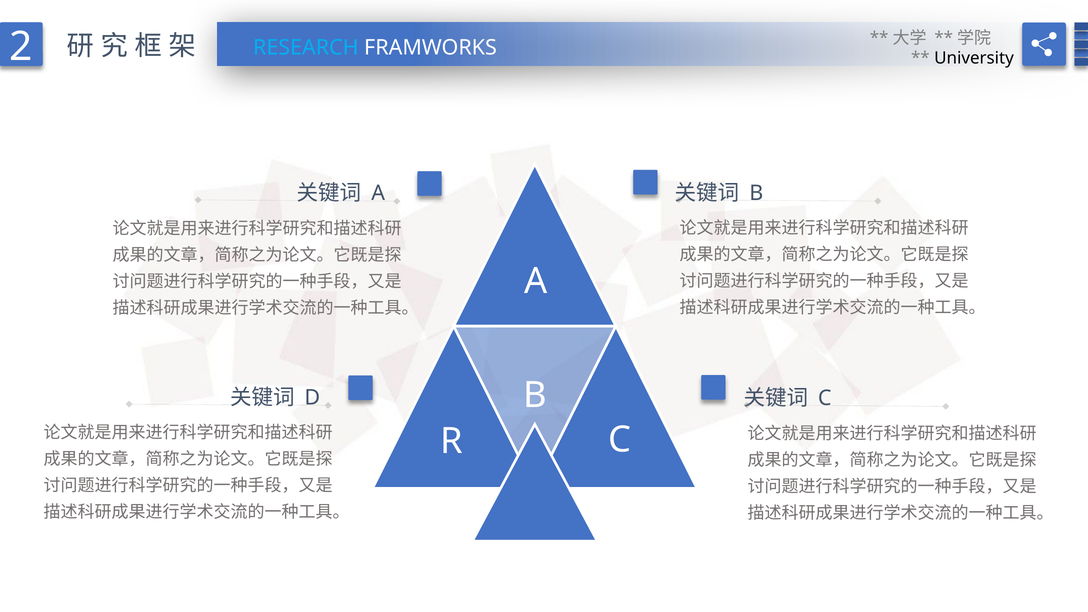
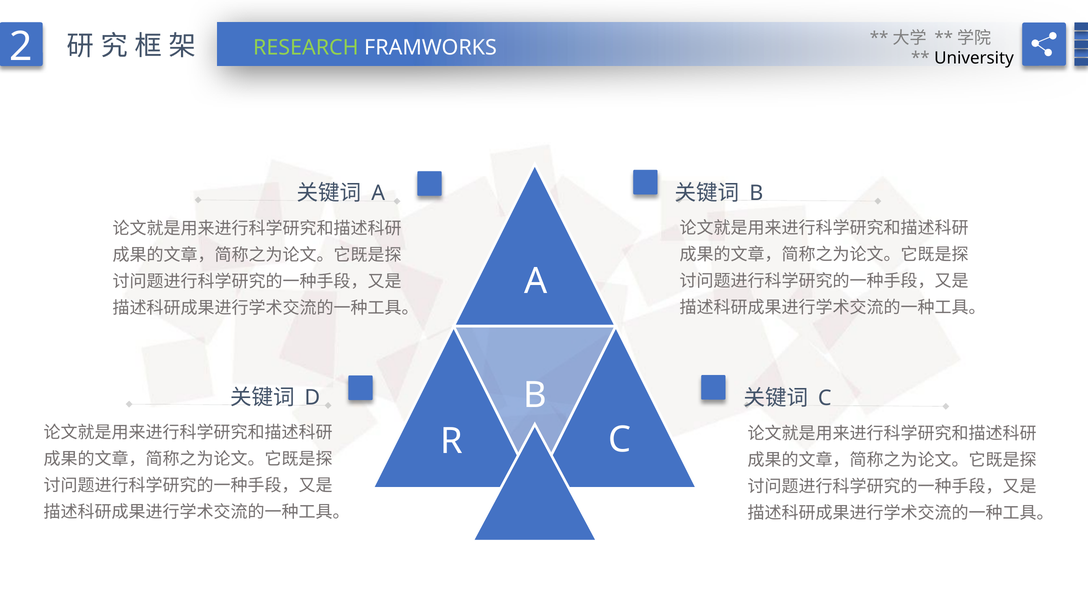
RESEARCH colour: light blue -> light green (306, 47)
